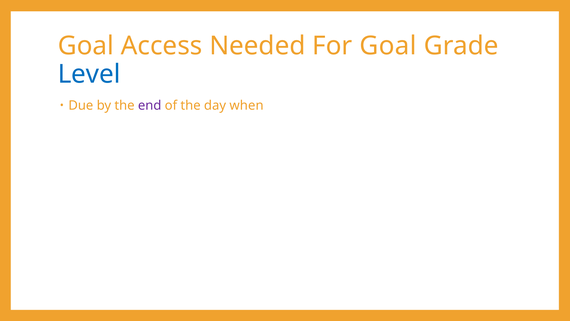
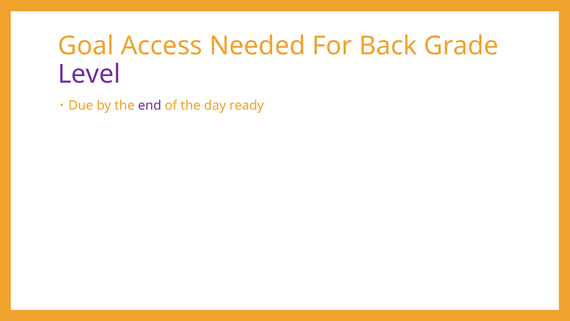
For Goal: Goal -> Back (388, 46)
Level colour: blue -> purple (89, 74)
when: when -> ready (247, 105)
